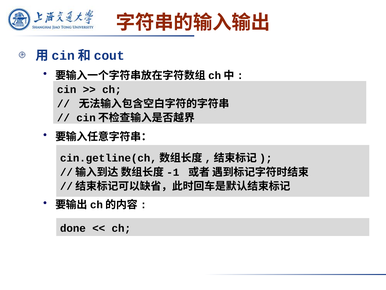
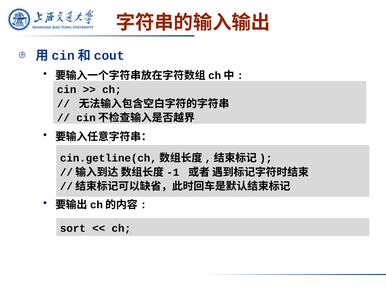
done: done -> sort (73, 228)
